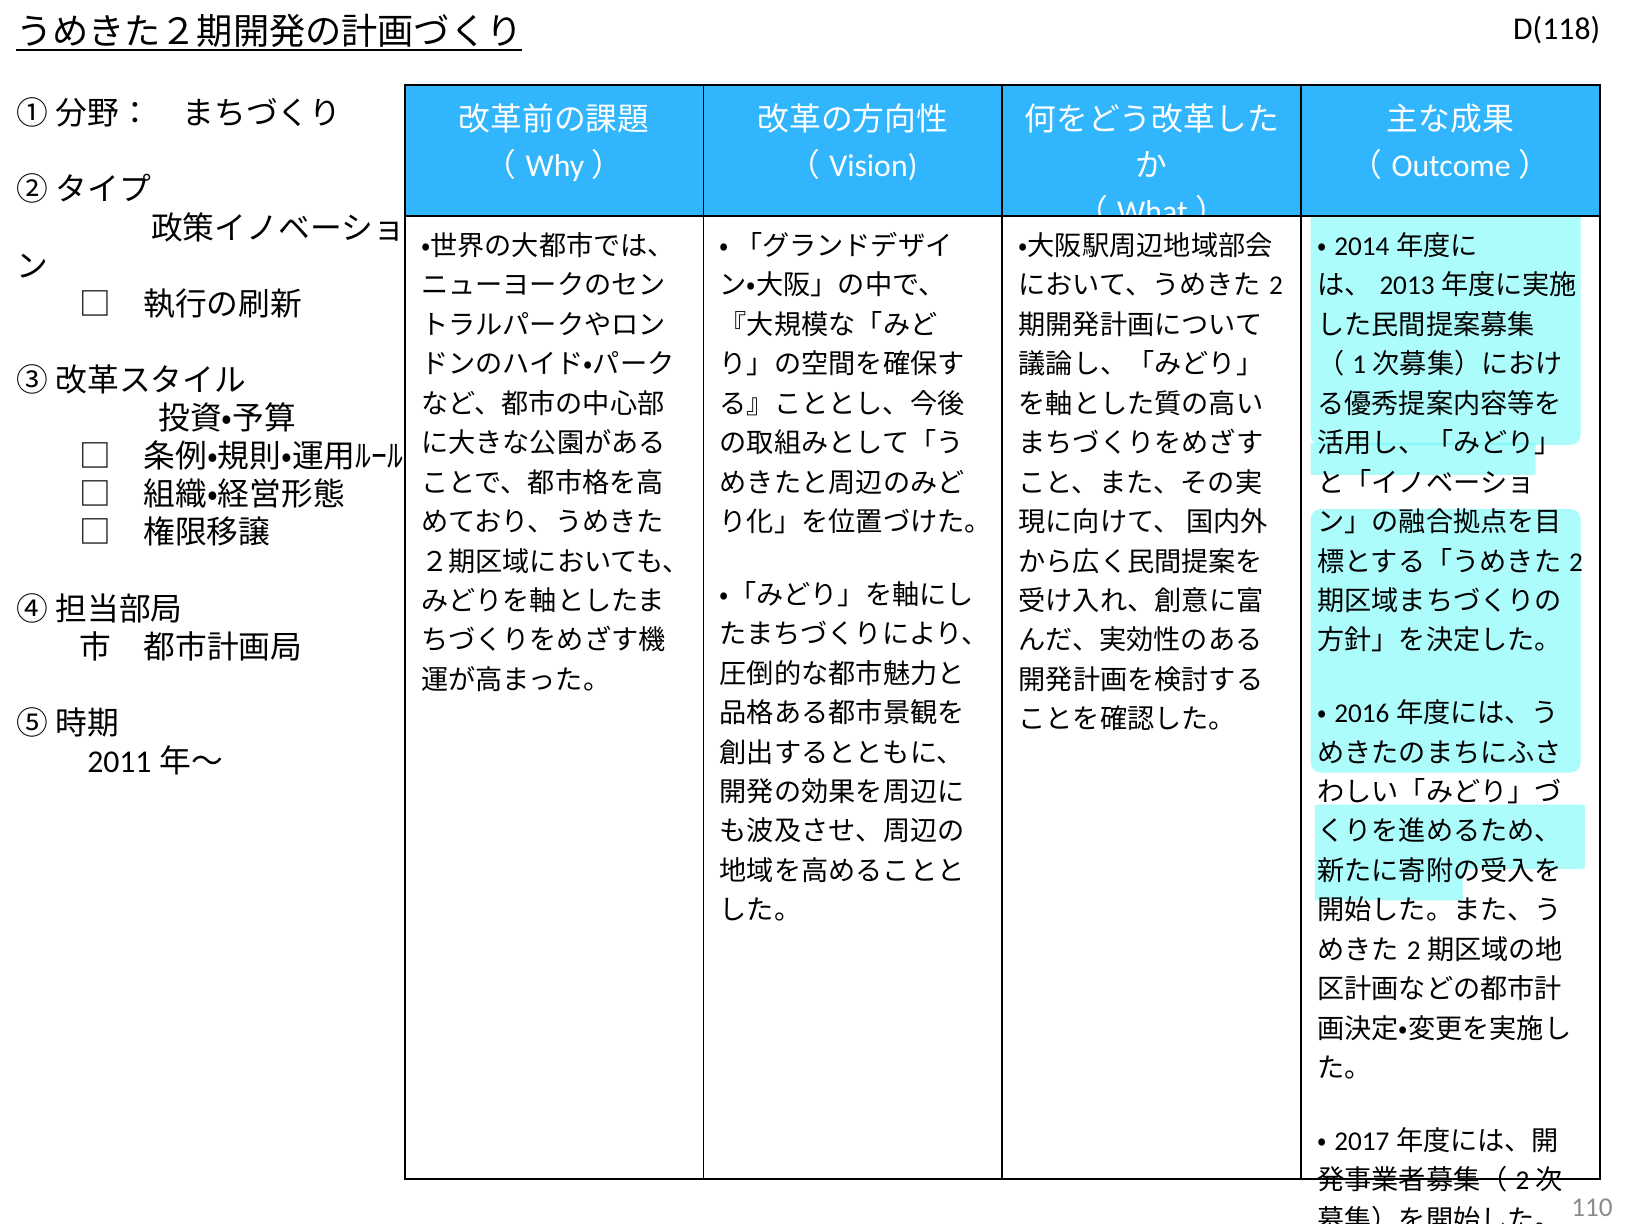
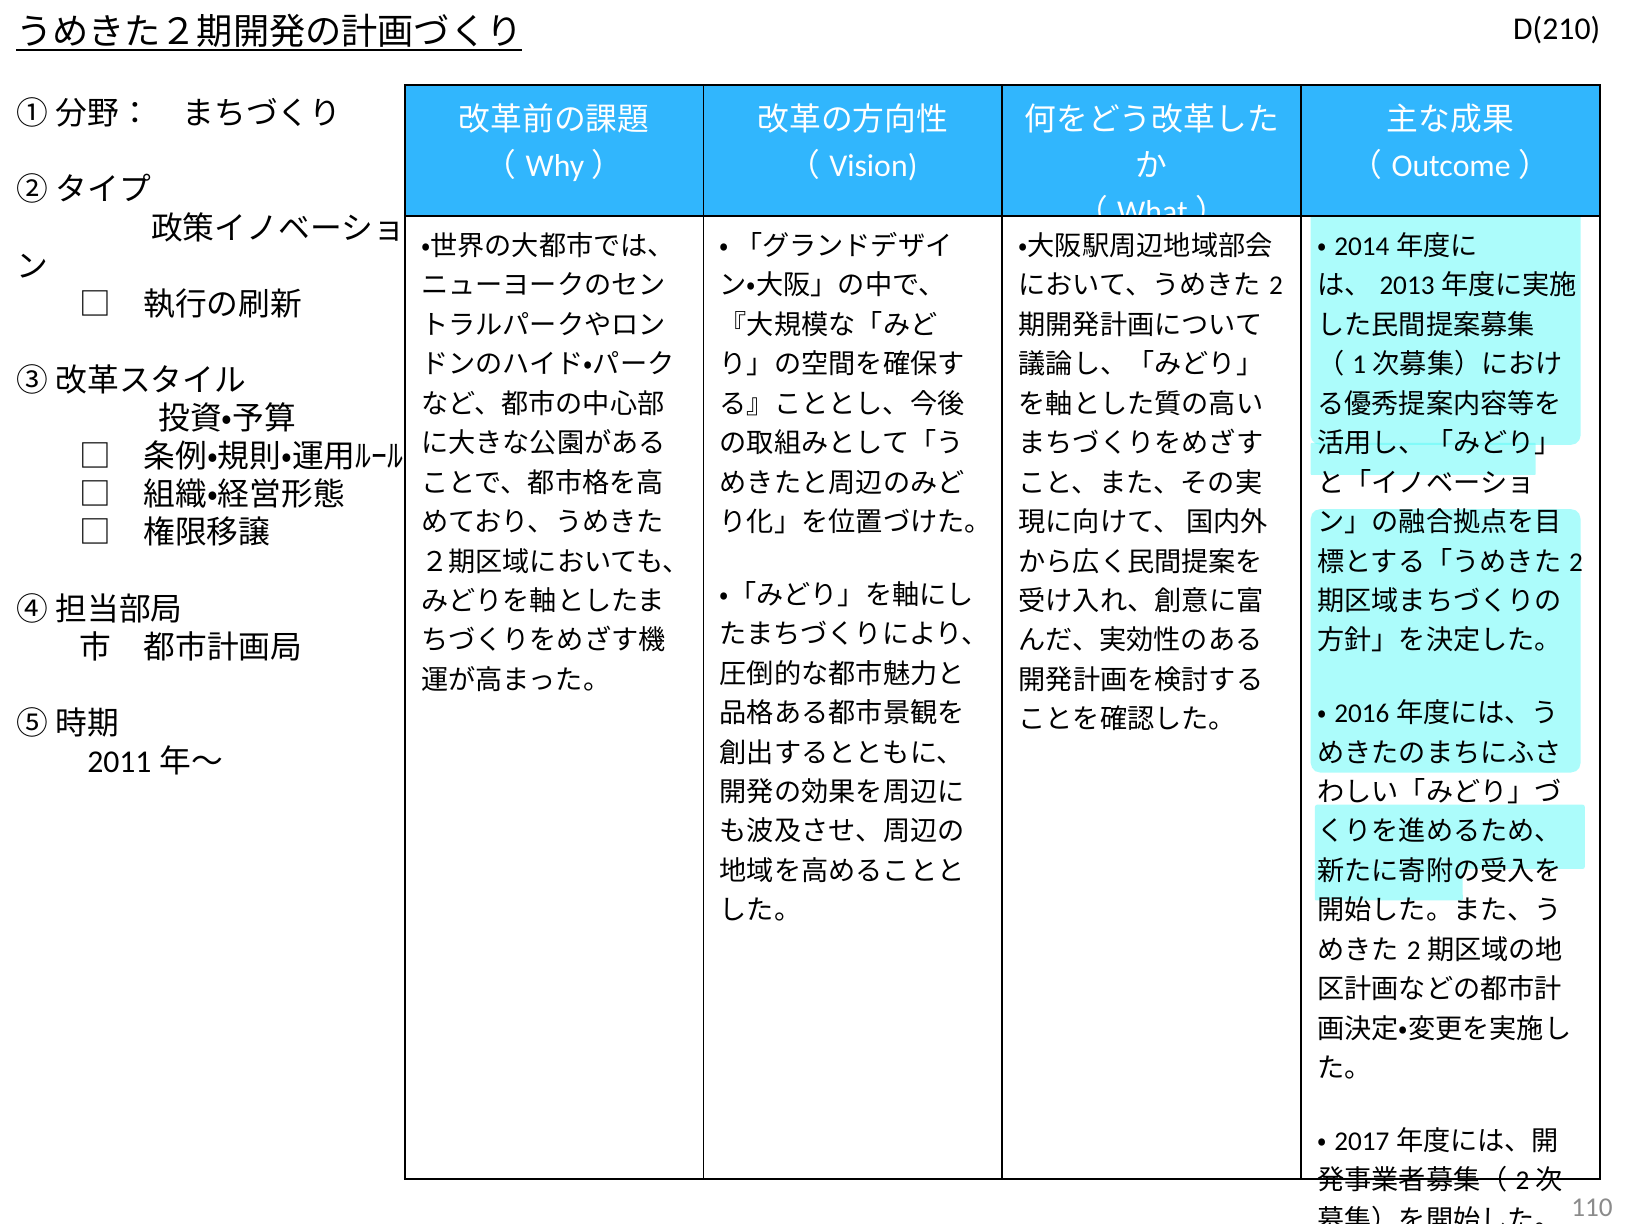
D(118: D(118 -> D(210 (1557, 29)
